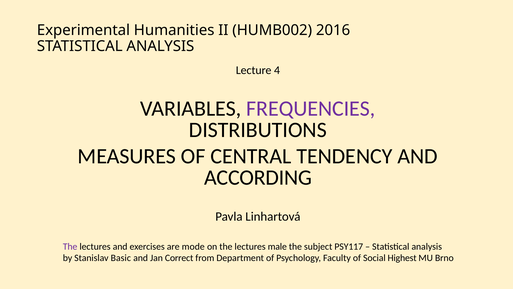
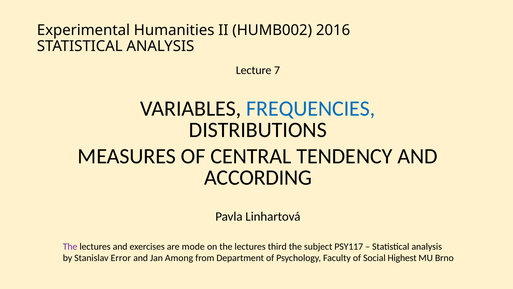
4: 4 -> 7 (277, 70)
FREQUENCIES colour: purple -> blue (311, 109)
male: male -> third (277, 246)
Basic: Basic -> Error (121, 258)
Correct: Correct -> Among (179, 258)
